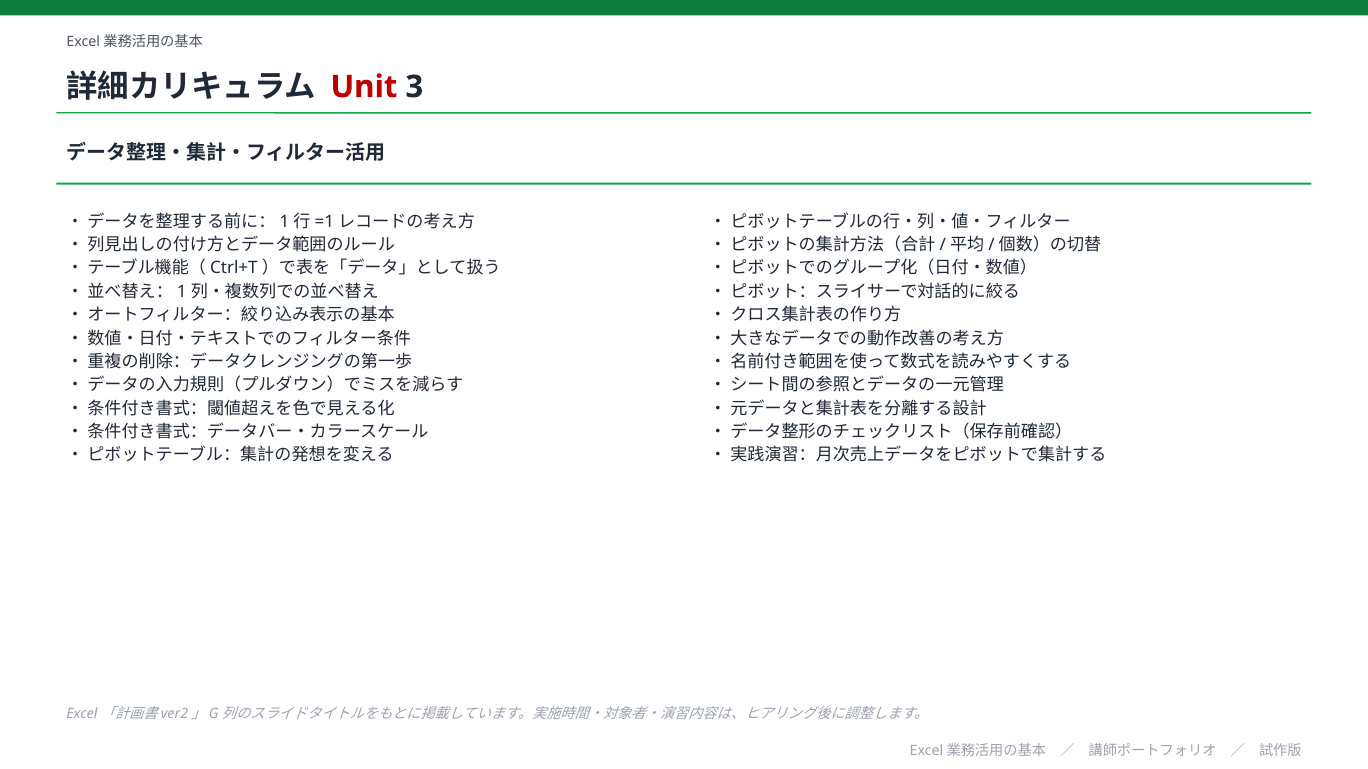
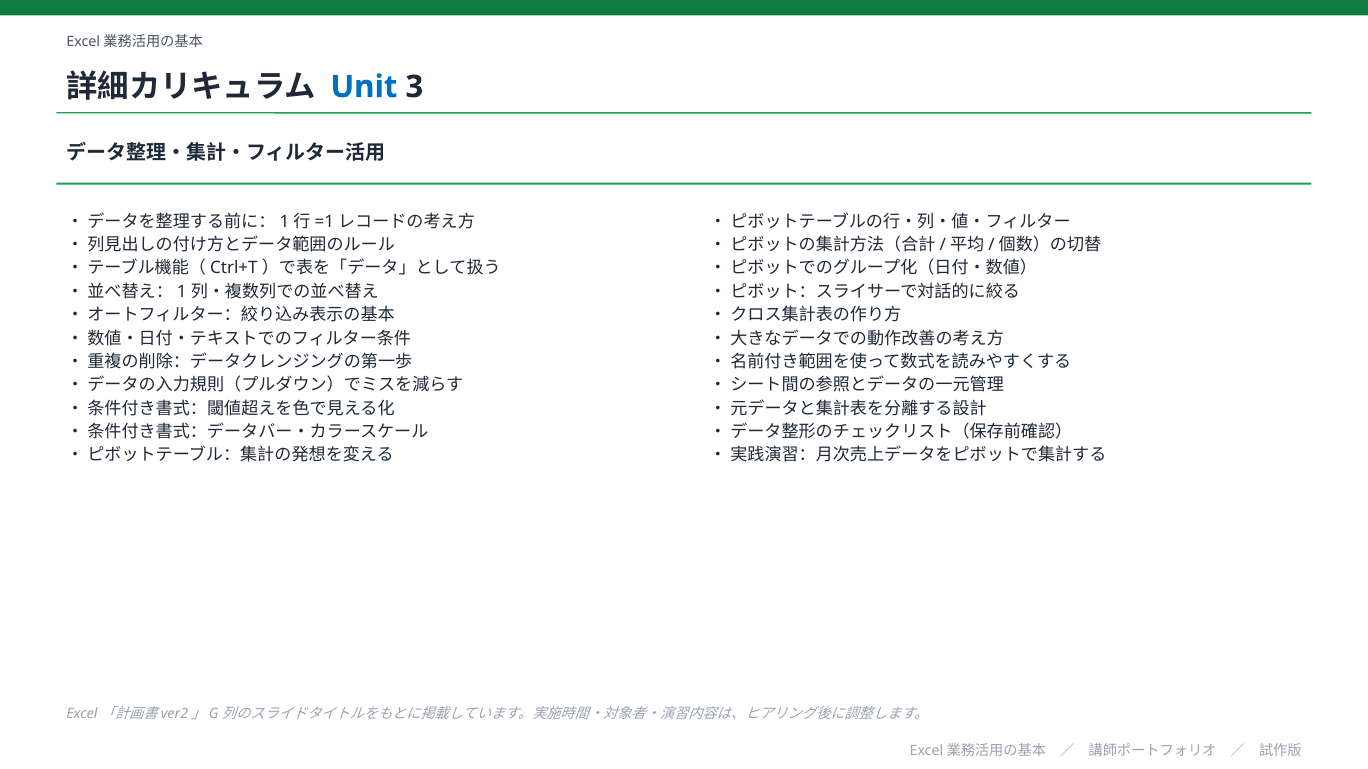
Unit colour: red -> blue (364, 87)
